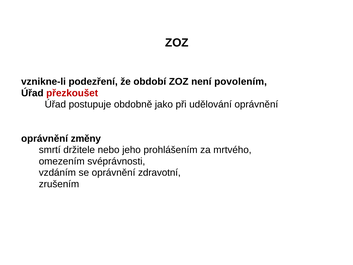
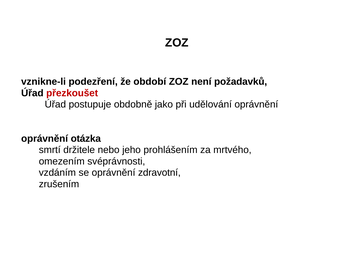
povolením: povolením -> požadavků (241, 82)
změny: změny -> otázka (86, 138)
